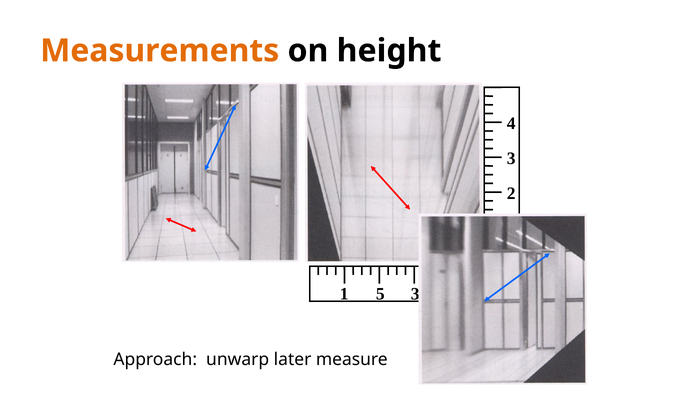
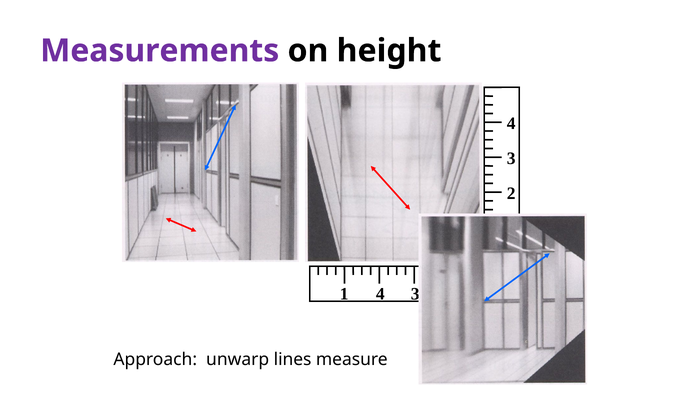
Measurements colour: orange -> purple (160, 51)
1 5: 5 -> 4 (380, 293)
later: later -> lines (293, 359)
